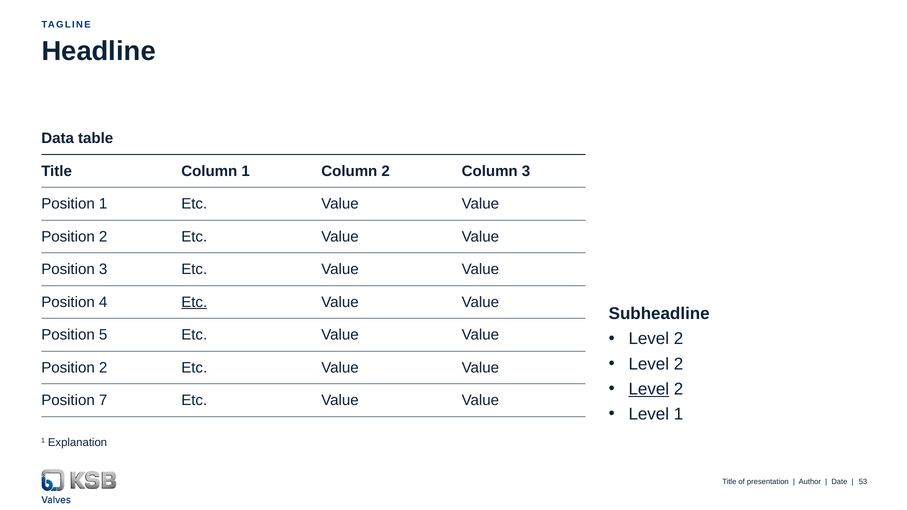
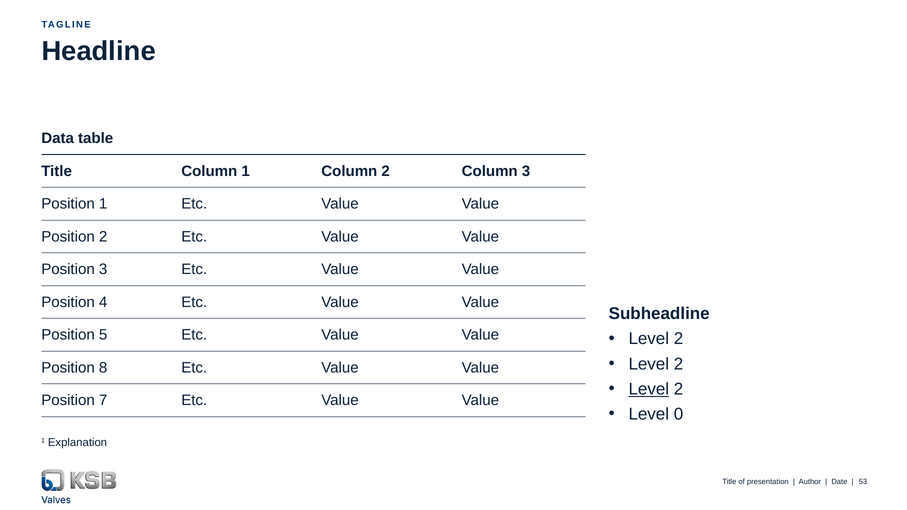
Etc underline: present -> none (194, 302)
2: 2 -> 8 (103, 368)
Level 1: 1 -> 0 (679, 414)
